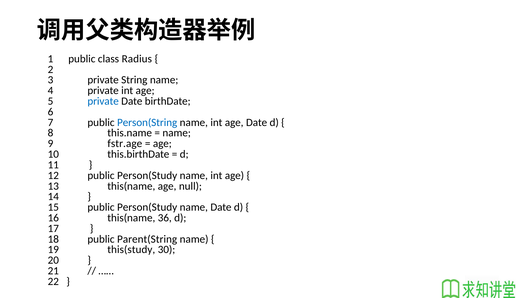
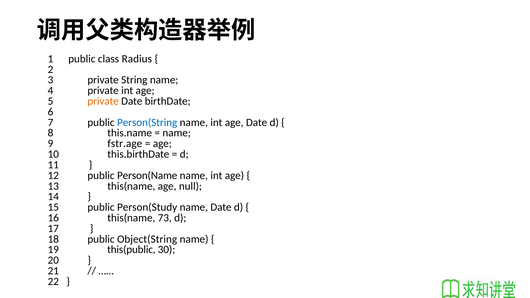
private colour: blue -> orange (103, 101)
12 public Person(Study: Person(Study -> Person(Name (147, 176)
36: 36 -> 73 (165, 218)
Parent(String: Parent(String -> Object(String (147, 239)
this(study: this(study -> this(public (131, 250)
